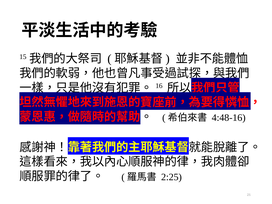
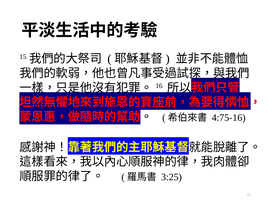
4:48-16: 4:48-16 -> 4:75-16 (229, 118)
2:25: 2:25 -> 3:25 (171, 177)
